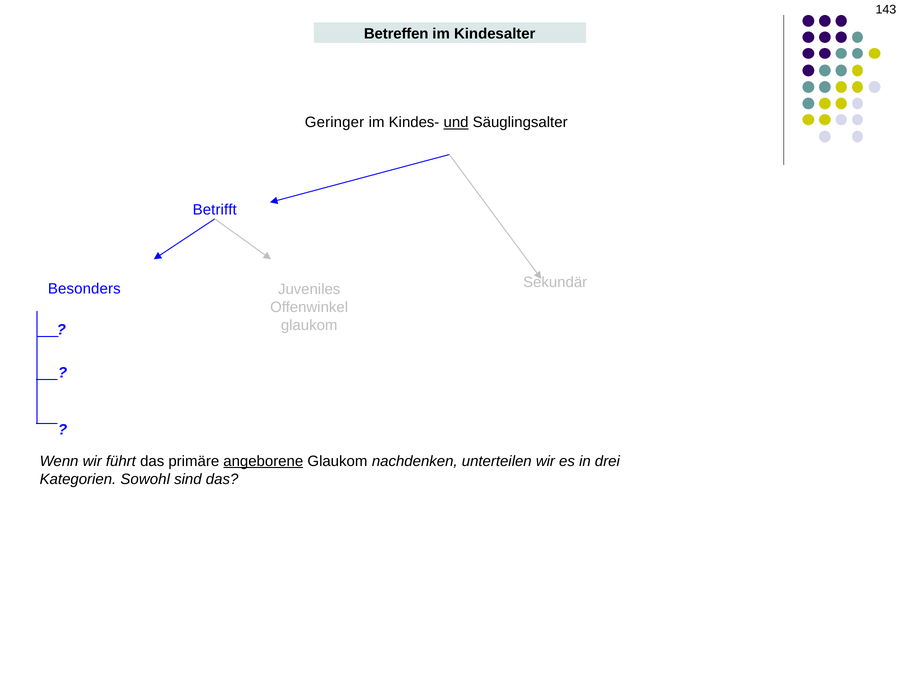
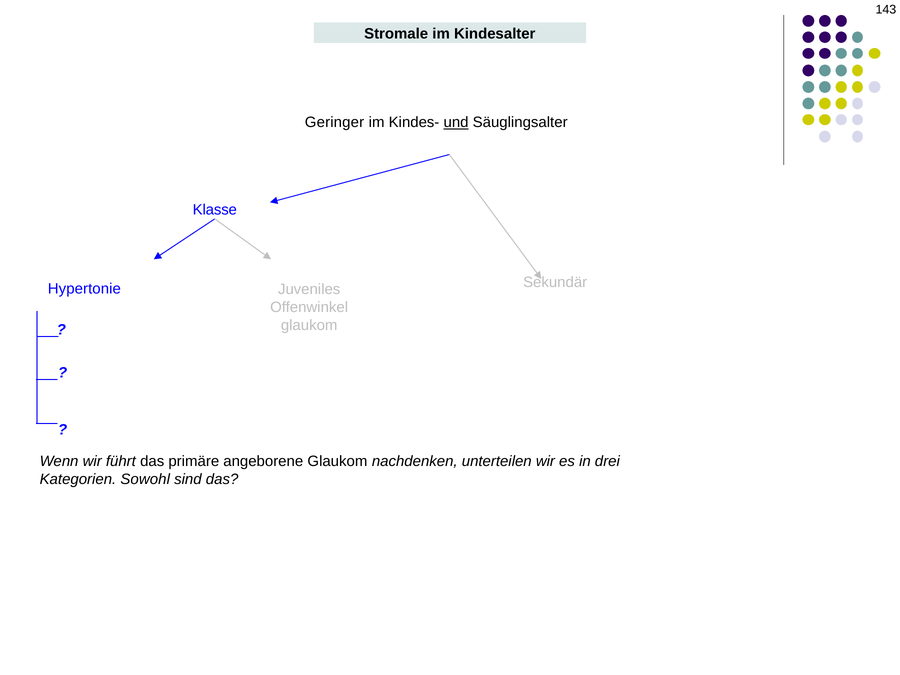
Betreffen: Betreffen -> Stromale (396, 34)
Betrifft: Betrifft -> Klasse (215, 210)
Besonders: Besonders -> Hypertonie (84, 289)
angeborene underline: present -> none (263, 461)
